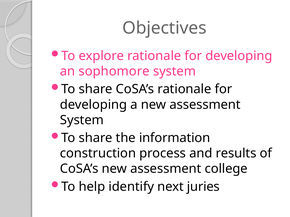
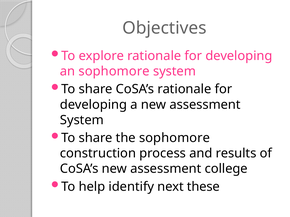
the information: information -> sophomore (175, 138)
juries: juries -> these (203, 187)
